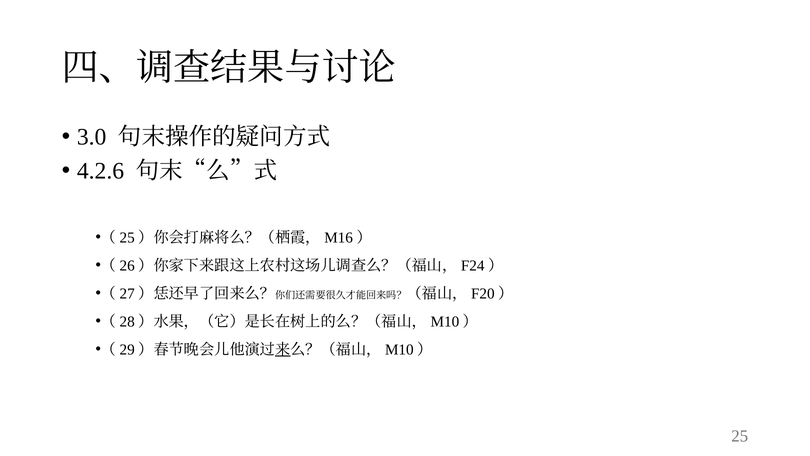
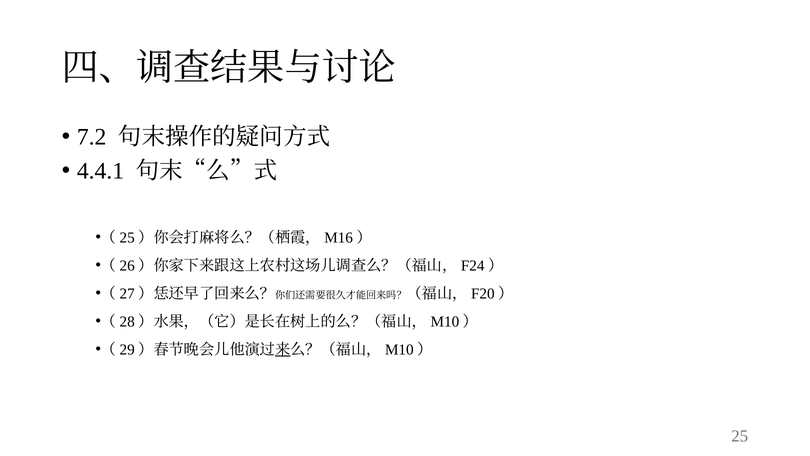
3.0: 3.0 -> 7.2 (92, 137)
4.2.6: 4.2.6 -> 4.4.1 (101, 171)
